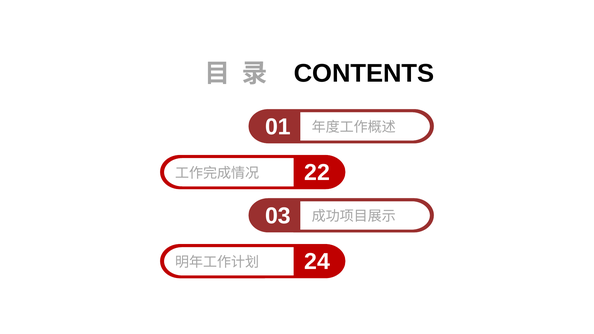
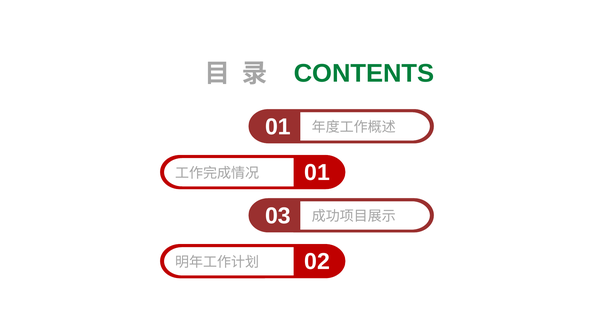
CONTENTS colour: black -> green (364, 73)
22: 22 -> 01 (317, 173)
24: 24 -> 02 (317, 262)
